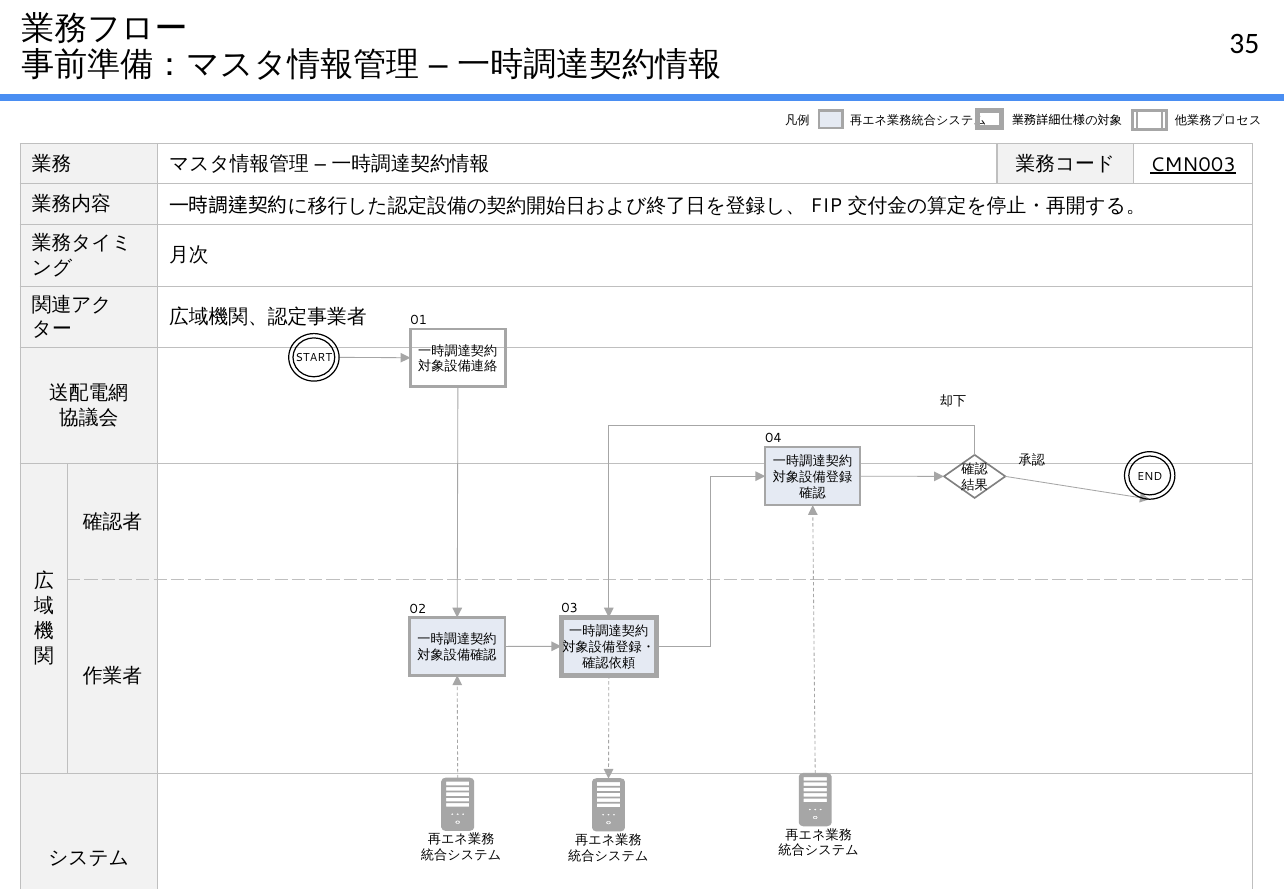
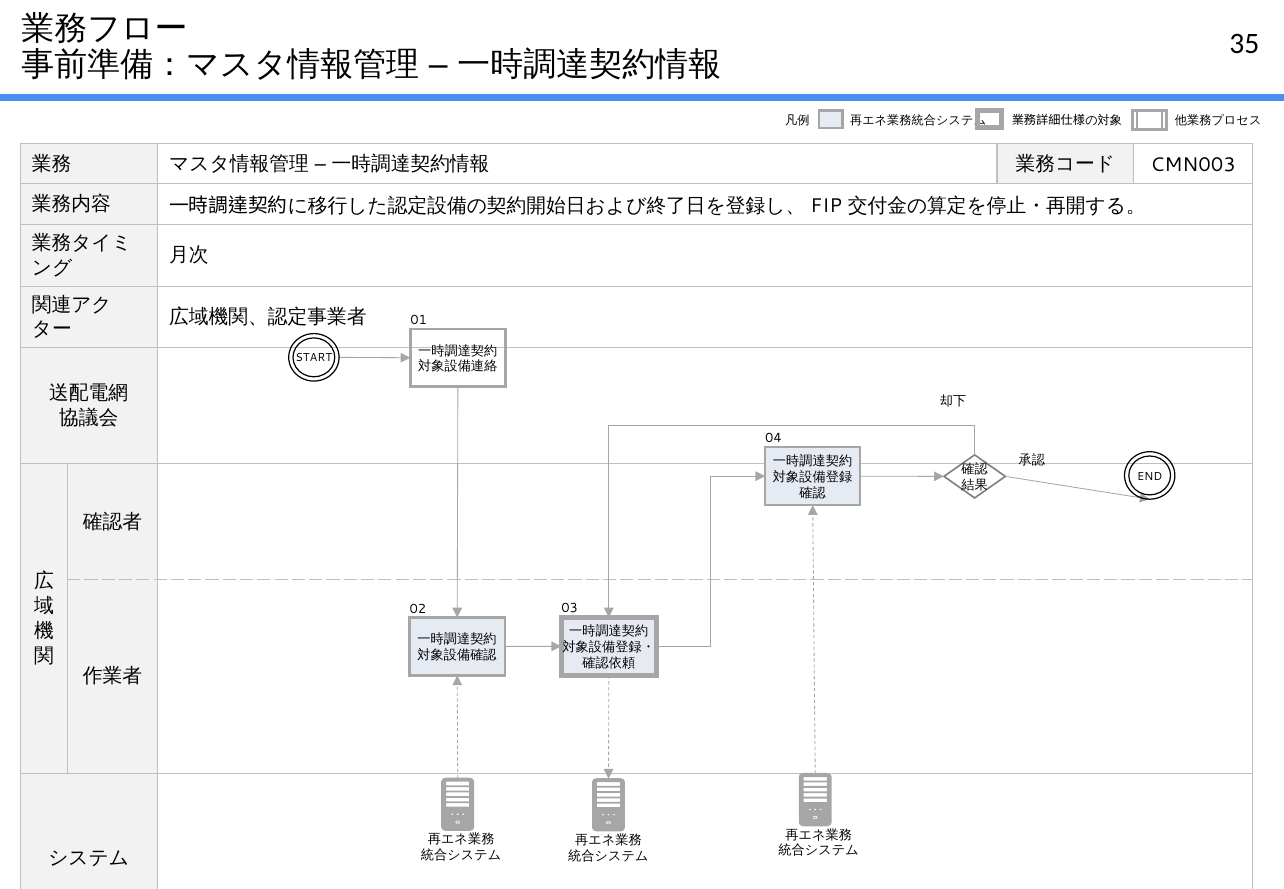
CMN003 underline: present -> none (1193, 165)
